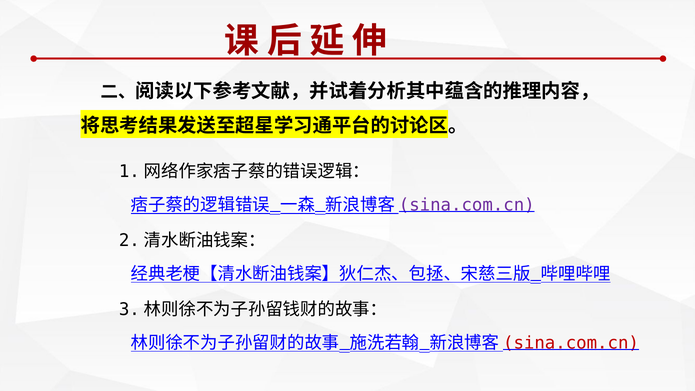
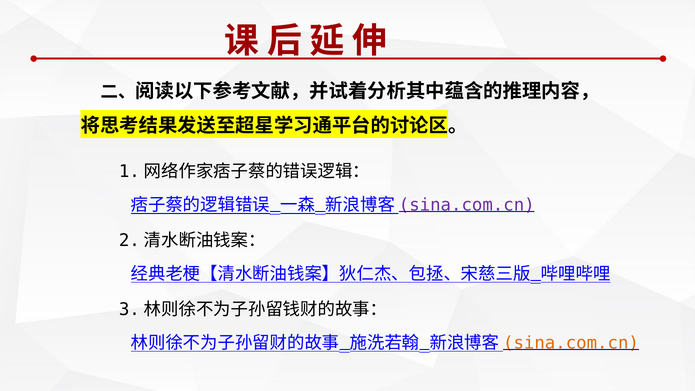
sina.com.cn colour: red -> orange (571, 343)
